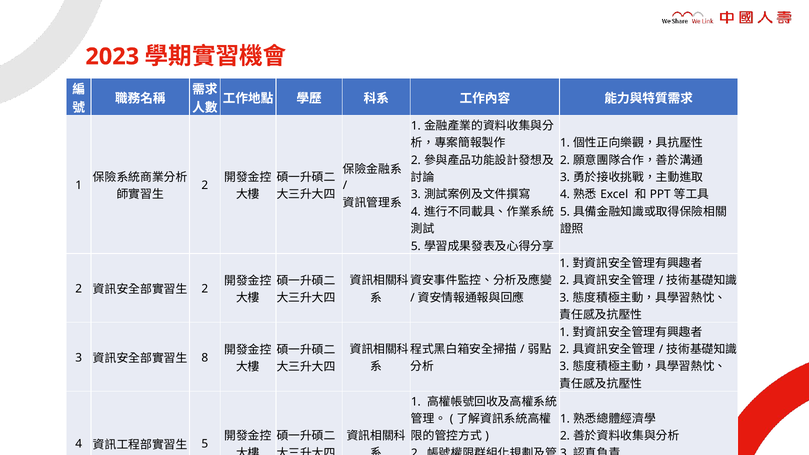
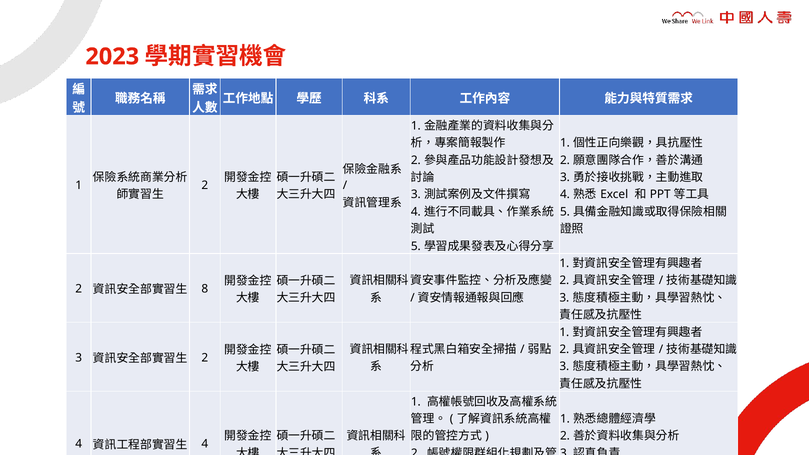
2: 2 -> 8 (205, 289)
8: 8 -> 2 (205, 358)
5: 5 -> 4 (205, 444)
